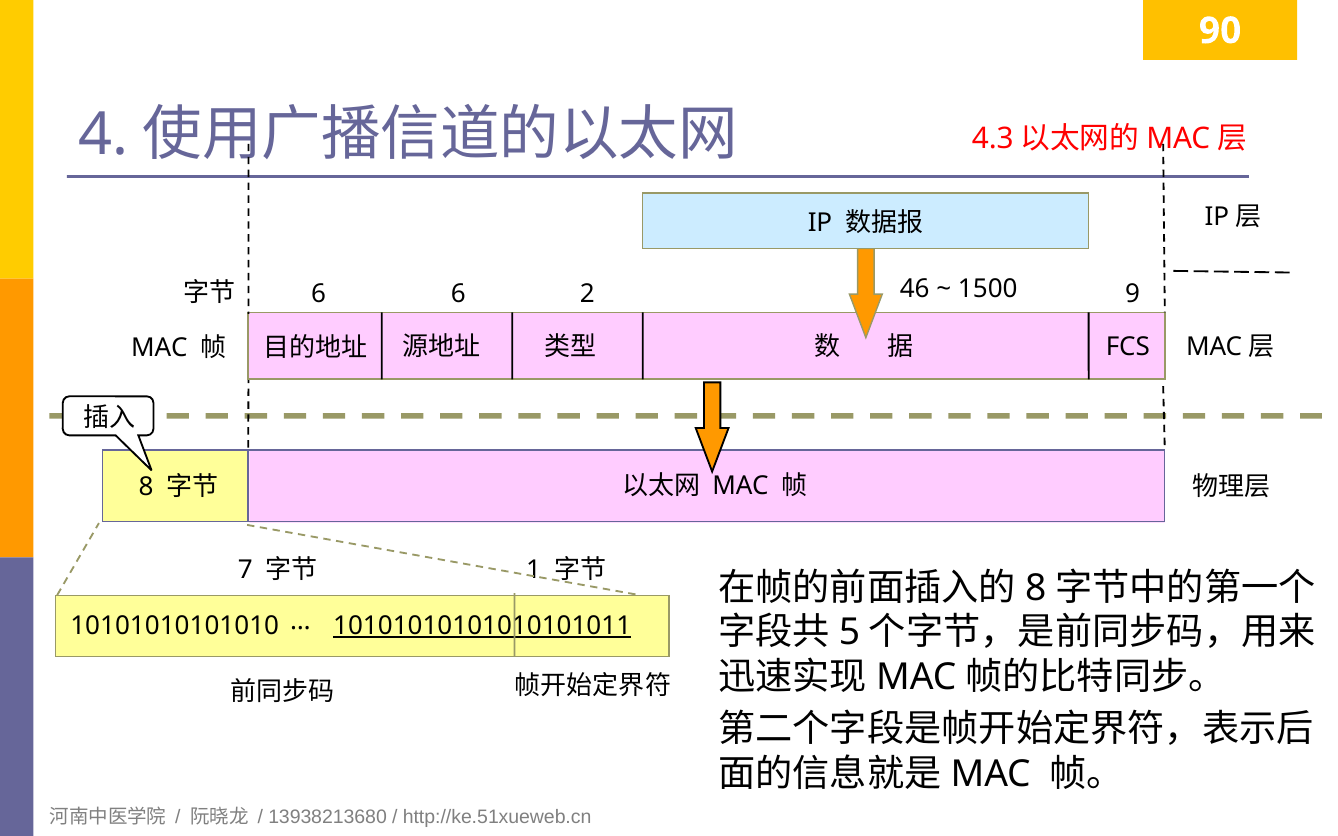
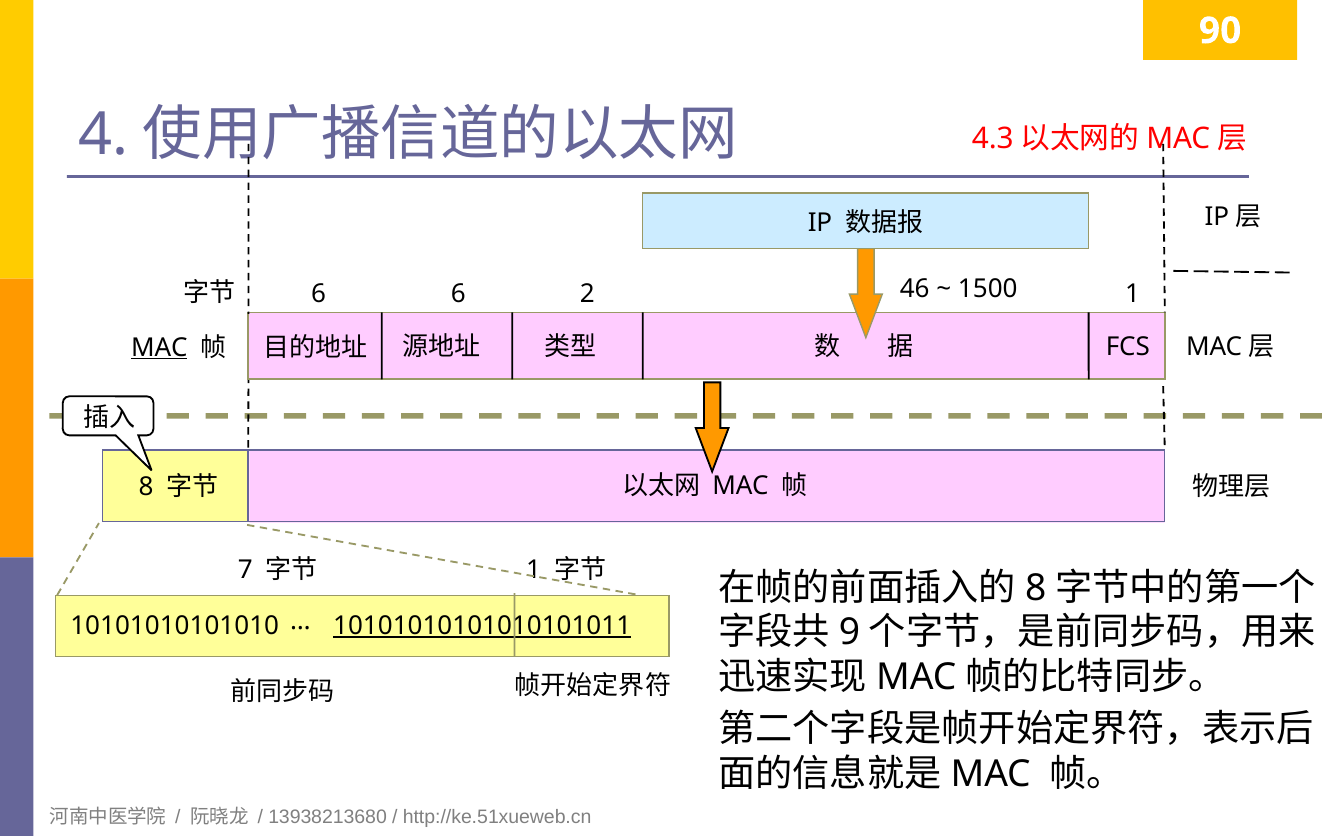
2 9: 9 -> 1 (1133, 294)
MAC underline: none -> present (159, 348)
5: 5 -> 9 (849, 633)
